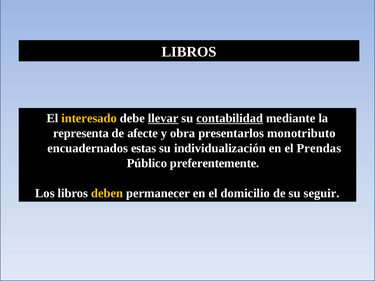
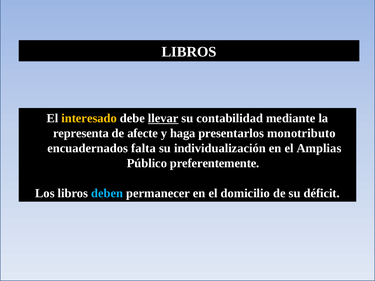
contabilidad underline: present -> none (230, 118)
obra: obra -> haga (183, 133)
estas: estas -> falta (144, 148)
Prendas: Prendas -> Amplias (319, 148)
deben colour: yellow -> light blue (107, 193)
seguir: seguir -> déficit (322, 193)
